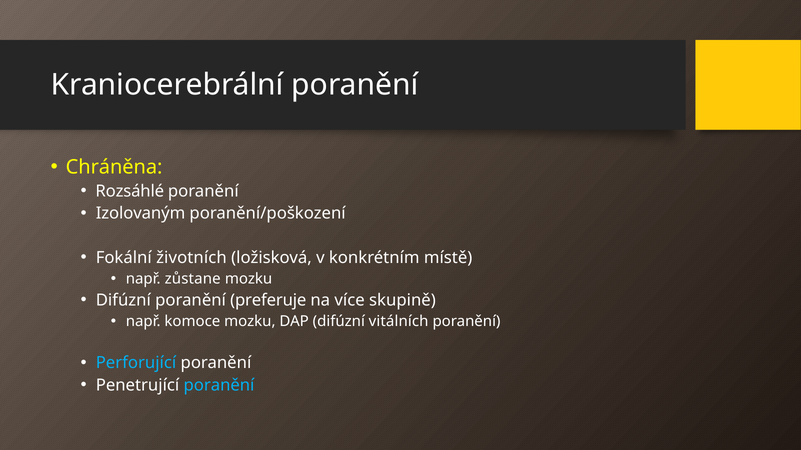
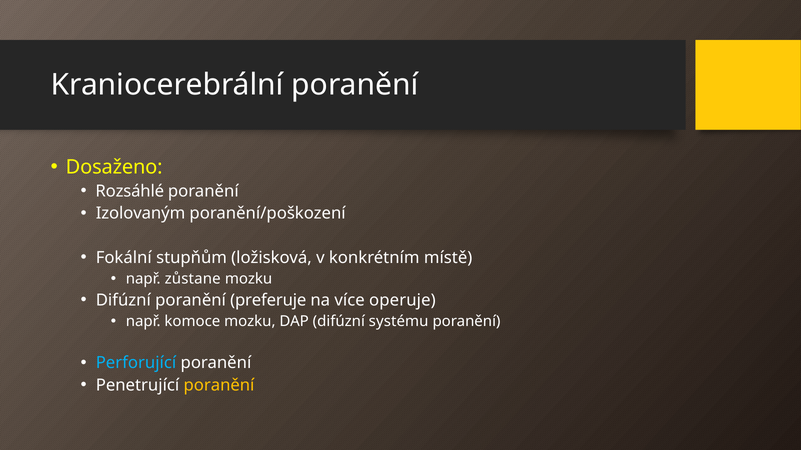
Chráněna: Chráněna -> Dosaženo (114, 167)
životních: životních -> stupňům (192, 258)
skupině: skupině -> operuje (402, 300)
vitálních: vitálních -> systému (399, 322)
poranění colour: light blue -> yellow (219, 386)
